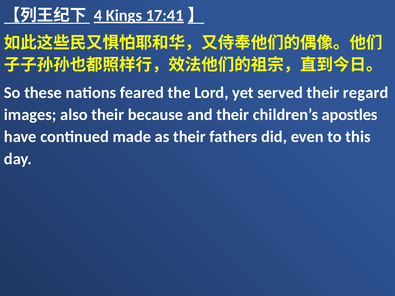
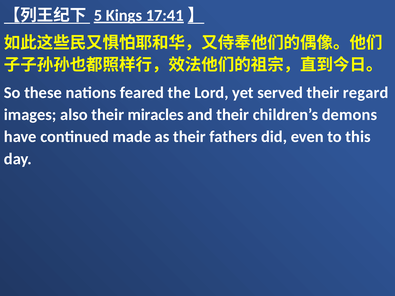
4: 4 -> 5 (98, 15)
because: because -> miracles (156, 115)
apostles: apostles -> demons (349, 115)
